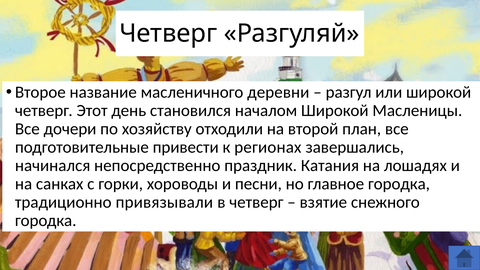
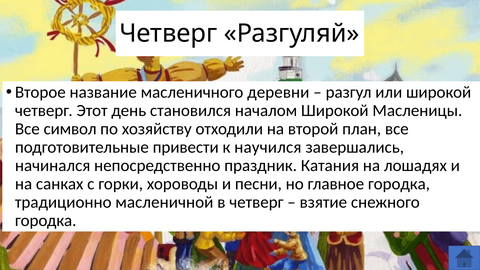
дочери: дочери -> символ (70, 129)
регионах: регионах -> научился (268, 147)
привязывали: привязывали -> масленичной (164, 202)
